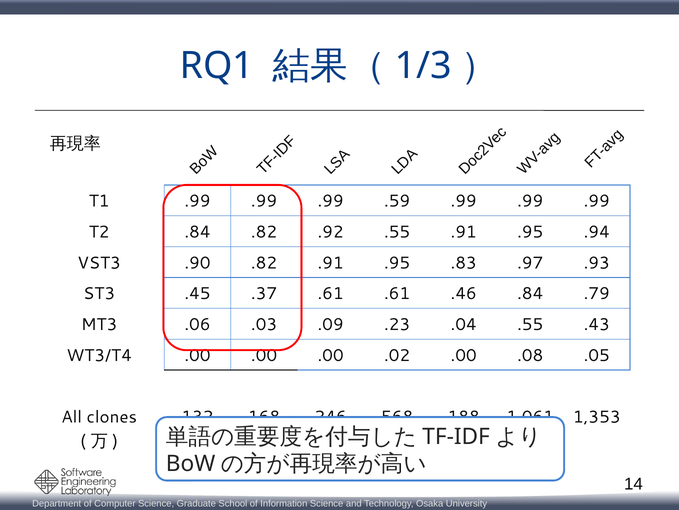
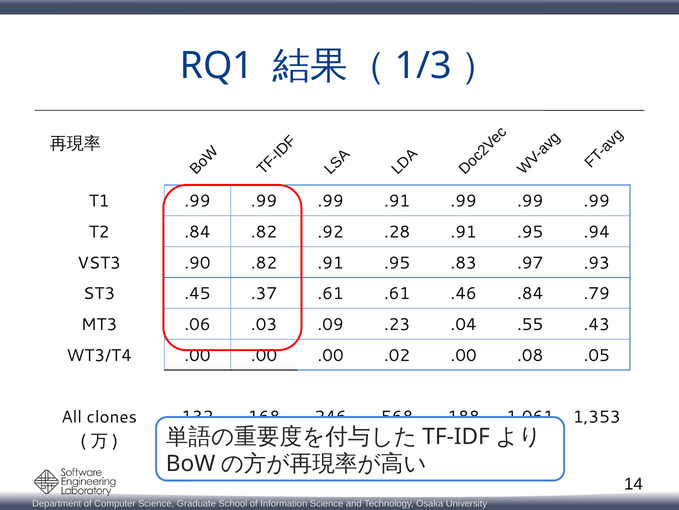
.99 .59: .59 -> .91 (397, 201)
.92 .55: .55 -> .28 (397, 232)
